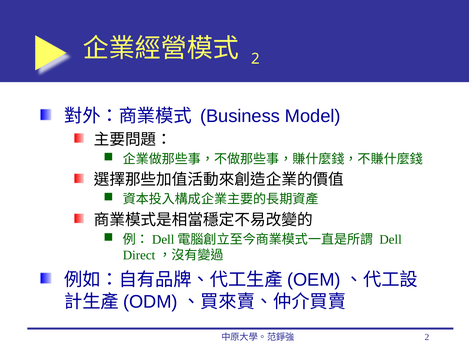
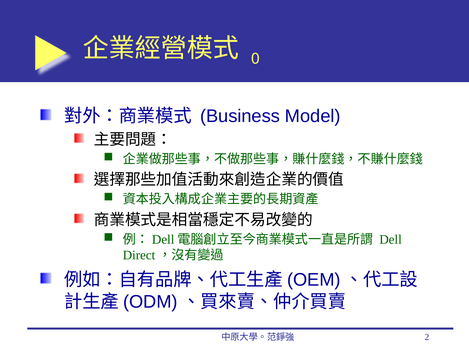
2: 2 -> 0 (255, 59)
